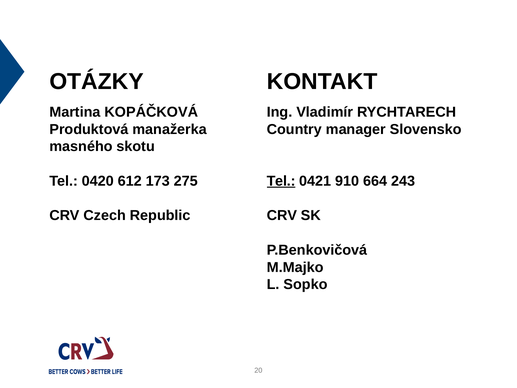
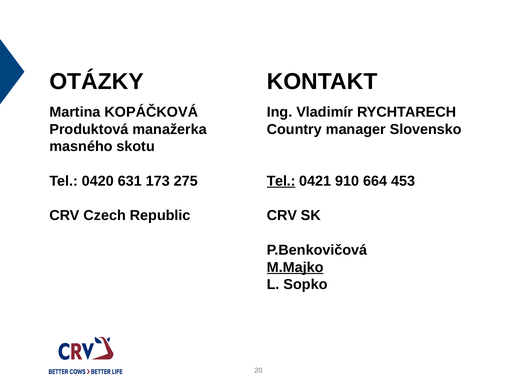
612: 612 -> 631 (130, 181)
243: 243 -> 453 (403, 181)
M.Majko underline: none -> present (295, 267)
